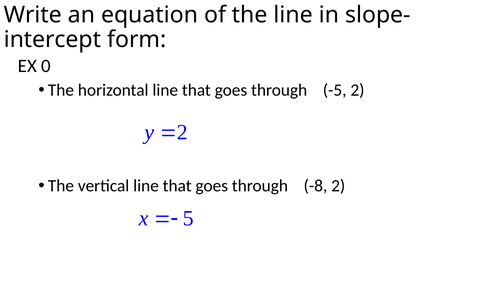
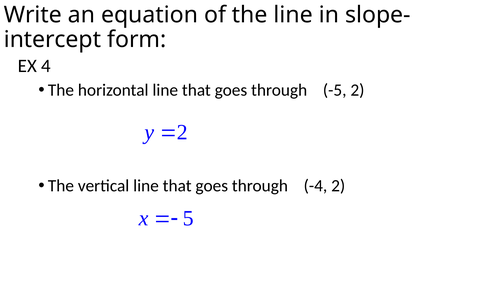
0: 0 -> 4 (46, 66)
-8: -8 -> -4 (315, 186)
